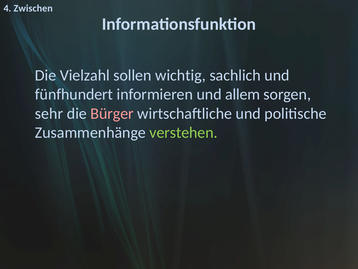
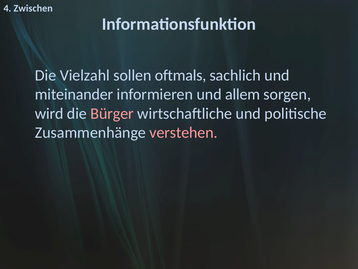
wichtig: wichtig -> oftmals (181, 75)
fünfhundert: fünfhundert -> miteinander (74, 94)
sehr: sehr -> wird (49, 113)
verstehen colour: light green -> pink (184, 132)
